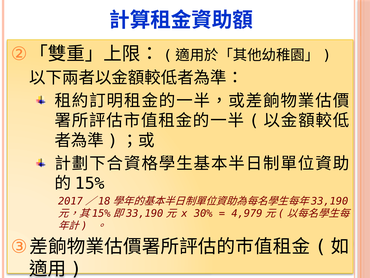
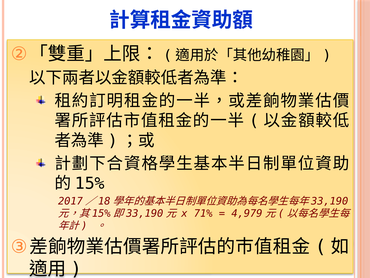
30%: 30% -> 71% (203, 213)
